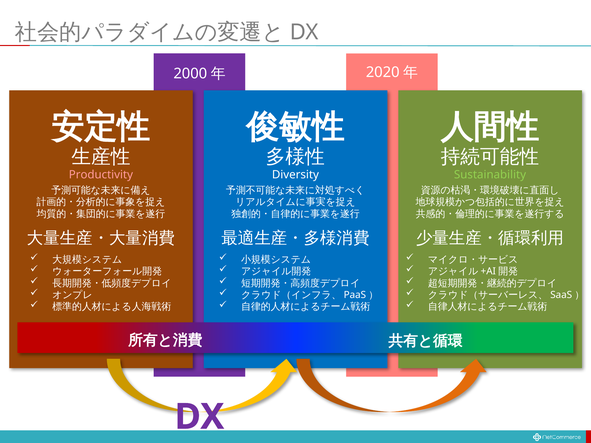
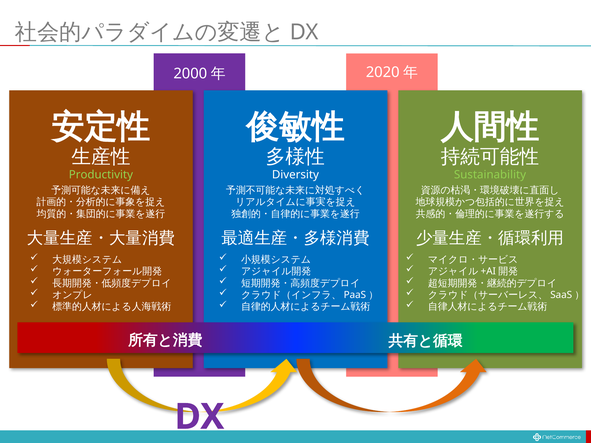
Productivity colour: pink -> light green (101, 175)
